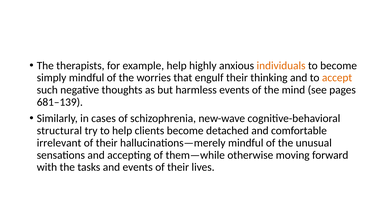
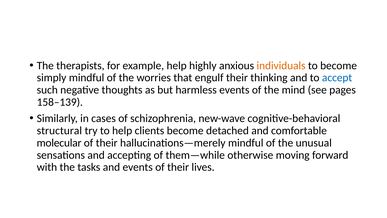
accept colour: orange -> blue (337, 78)
681–139: 681–139 -> 158–139 (60, 102)
irrelevant: irrelevant -> molecular (59, 143)
